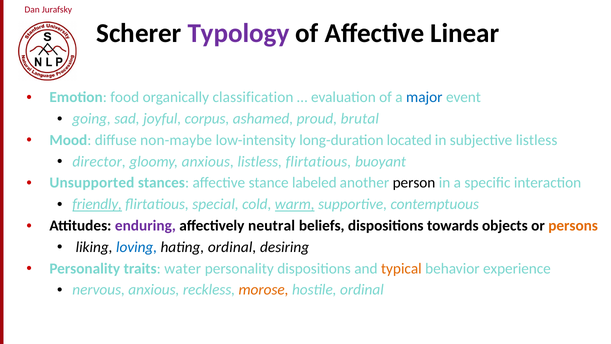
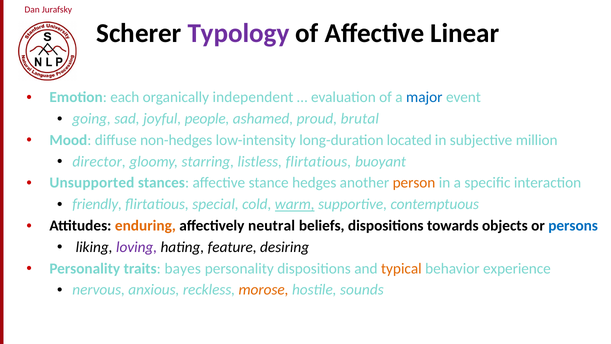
food: food -> each (125, 97)
classification: classification -> independent (253, 97)
corpus: corpus -> people (207, 119)
non-maybe: non-maybe -> non-hedges (176, 140)
subjective listless: listless -> million (537, 140)
gloomy anxious: anxious -> starring (208, 161)
labeled: labeled -> hedges (314, 183)
person colour: black -> orange (414, 183)
friendly underline: present -> none (97, 204)
enduring colour: purple -> orange (145, 226)
persons colour: orange -> blue (573, 226)
loving colour: blue -> purple (137, 247)
hating ordinal: ordinal -> feature (232, 247)
water: water -> bayes (183, 268)
hostile ordinal: ordinal -> sounds (362, 290)
